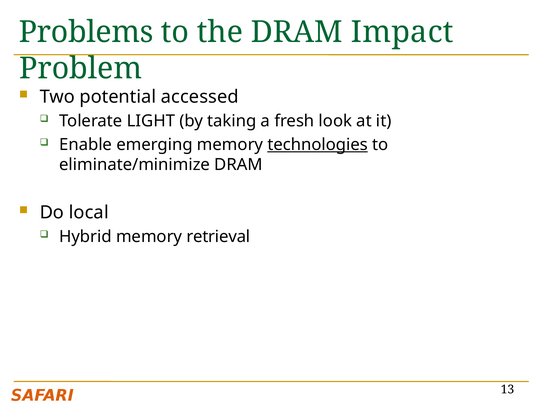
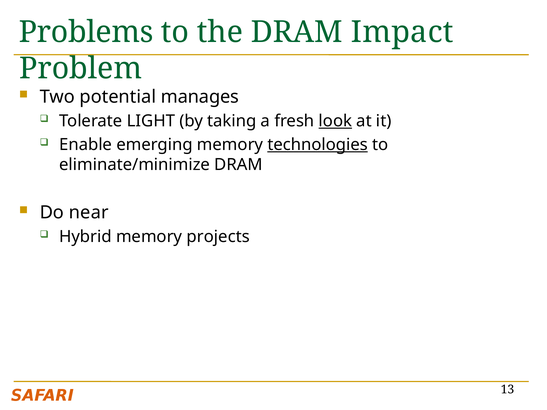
accessed: accessed -> manages (200, 97)
look underline: none -> present (335, 121)
local: local -> near (89, 213)
retrieval: retrieval -> projects (218, 237)
